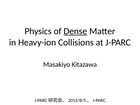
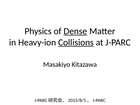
Collisions underline: none -> present (76, 42)
